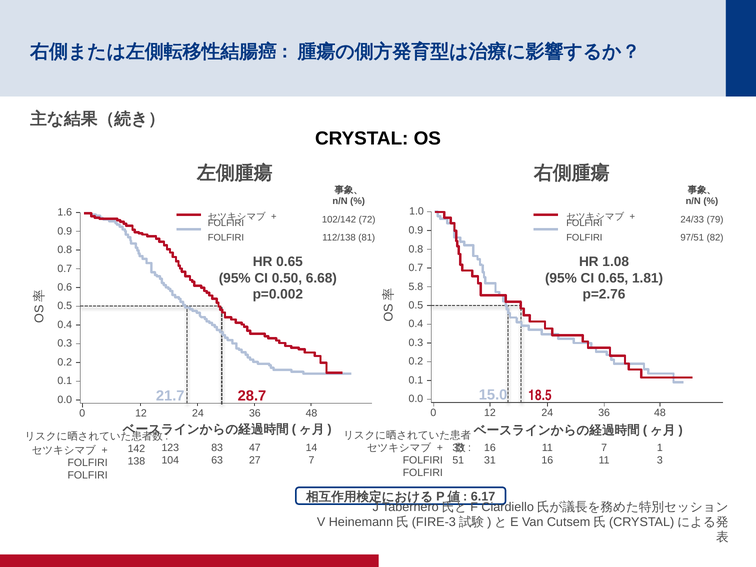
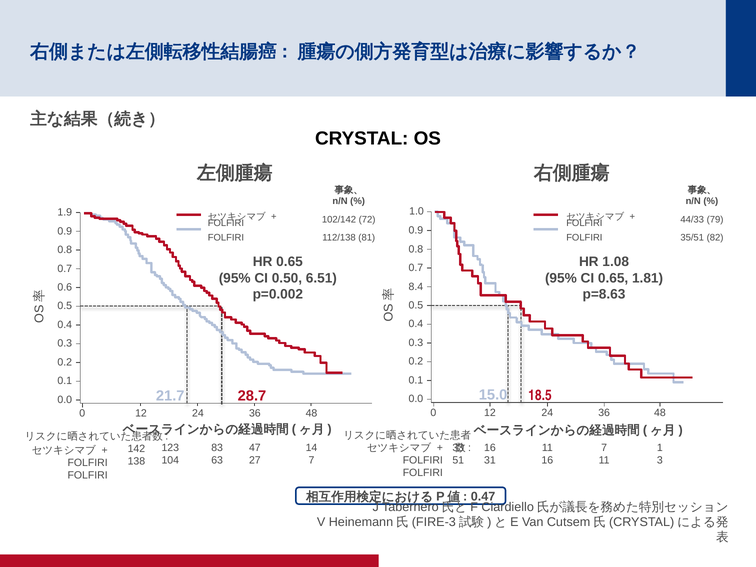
1.6: 1.6 -> 1.9 (65, 212)
24/33: 24/33 -> 44/33 (692, 220)
97/51: 97/51 -> 35/51 (692, 237)
6.68: 6.68 -> 6.51 (321, 278)
5.8: 5.8 -> 8.4 (416, 287)
p=2.76: p=2.76 -> p=8.63 (604, 294)
6.17: 6.17 -> 0.47 (483, 497)
